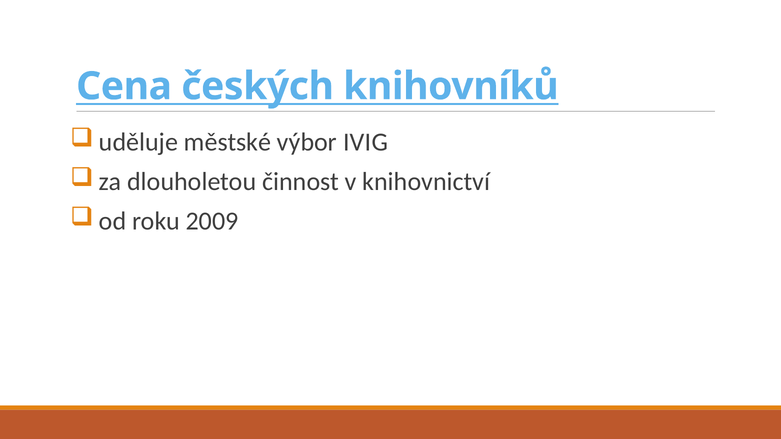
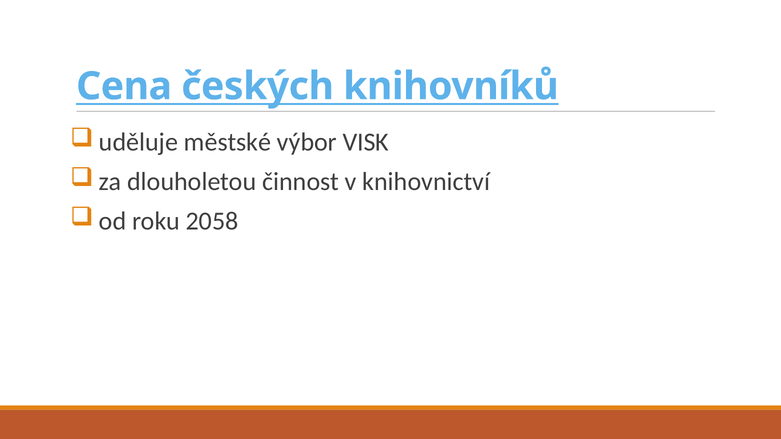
IVIG: IVIG -> VISK (366, 142)
2009: 2009 -> 2058 (212, 221)
